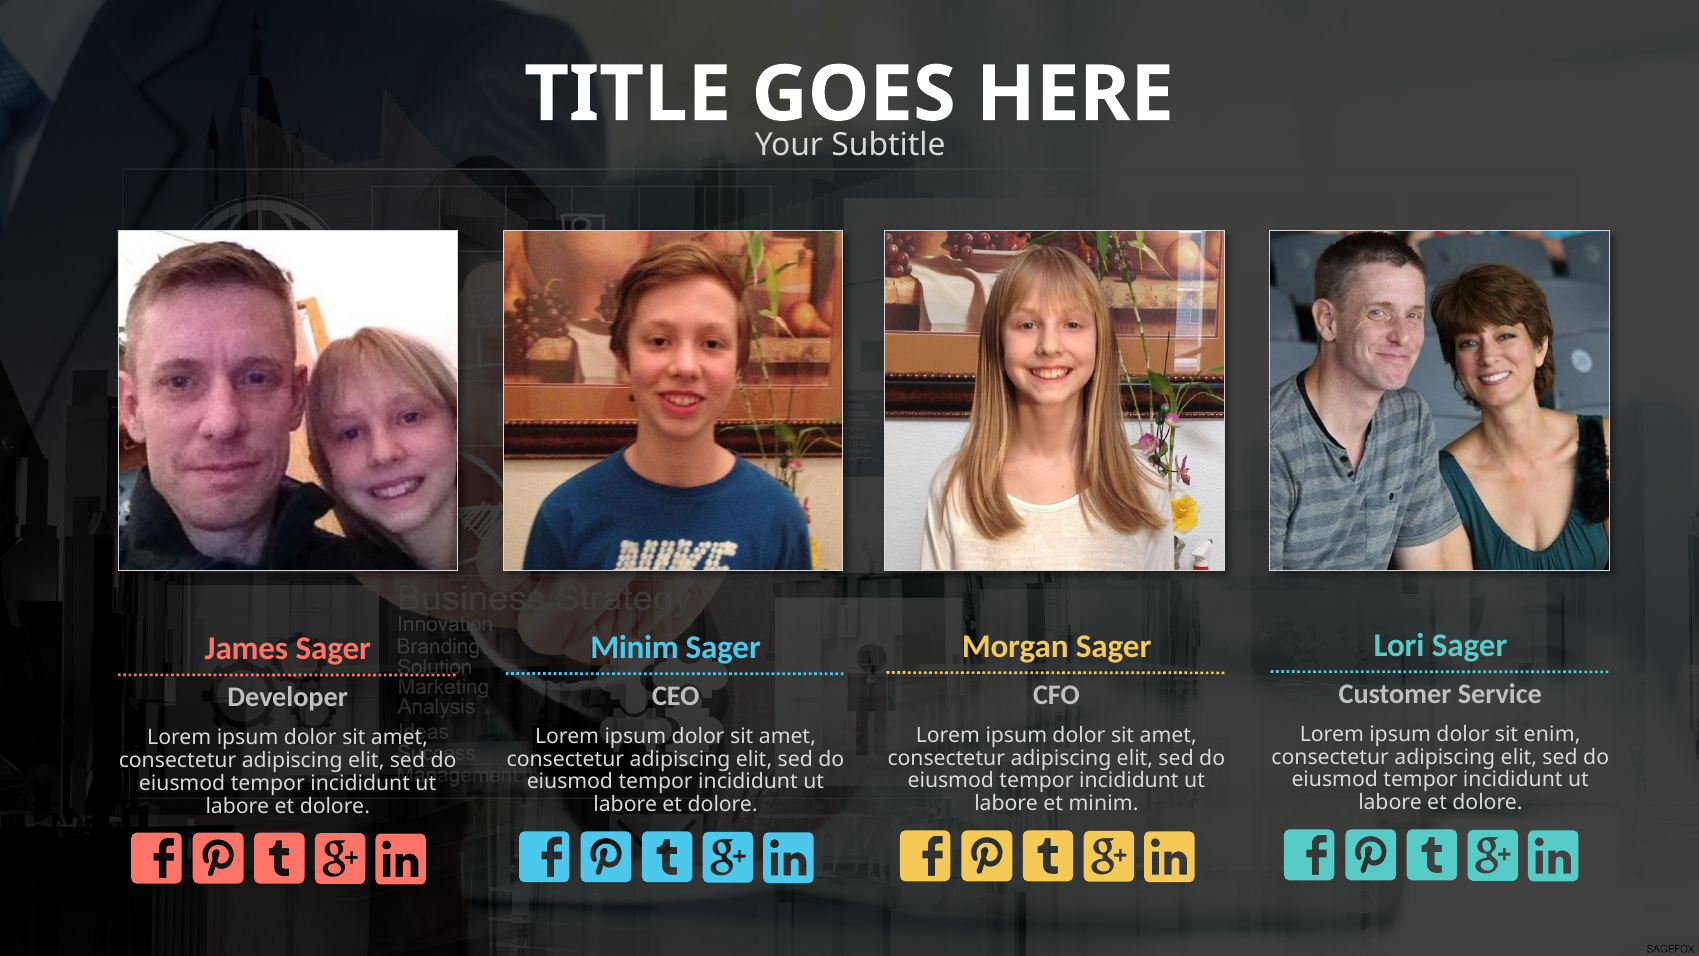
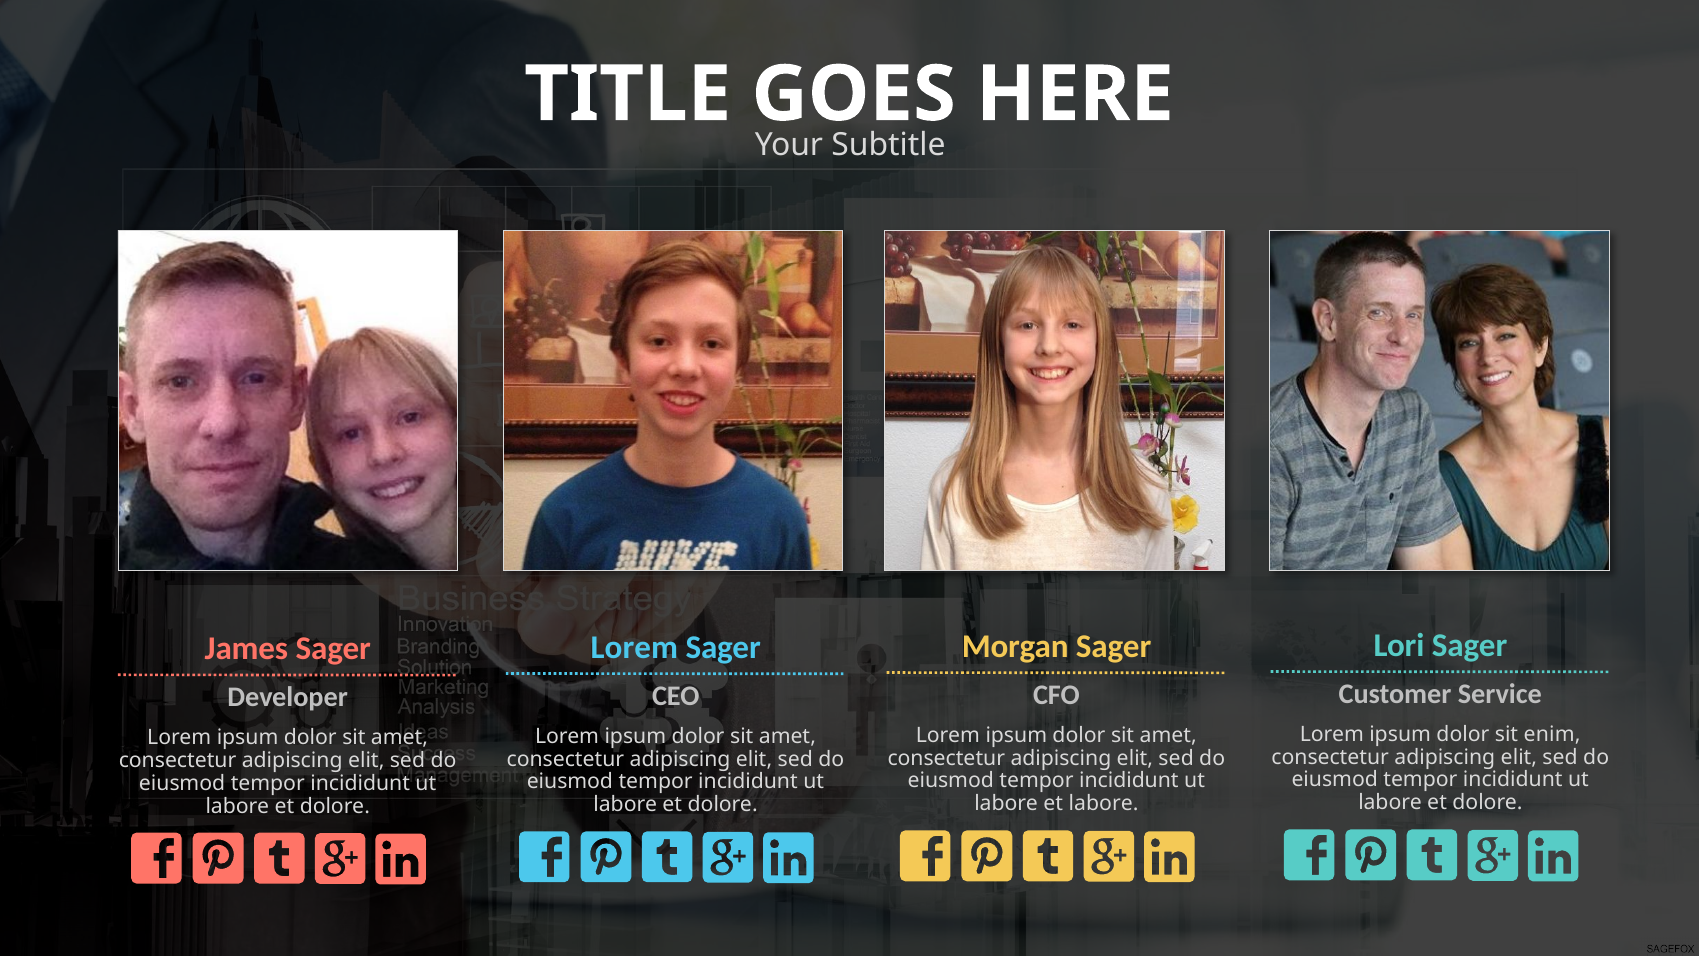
Minim: Minim -> Lorem (634, 647)
et minim: minim -> labore (1104, 804)
